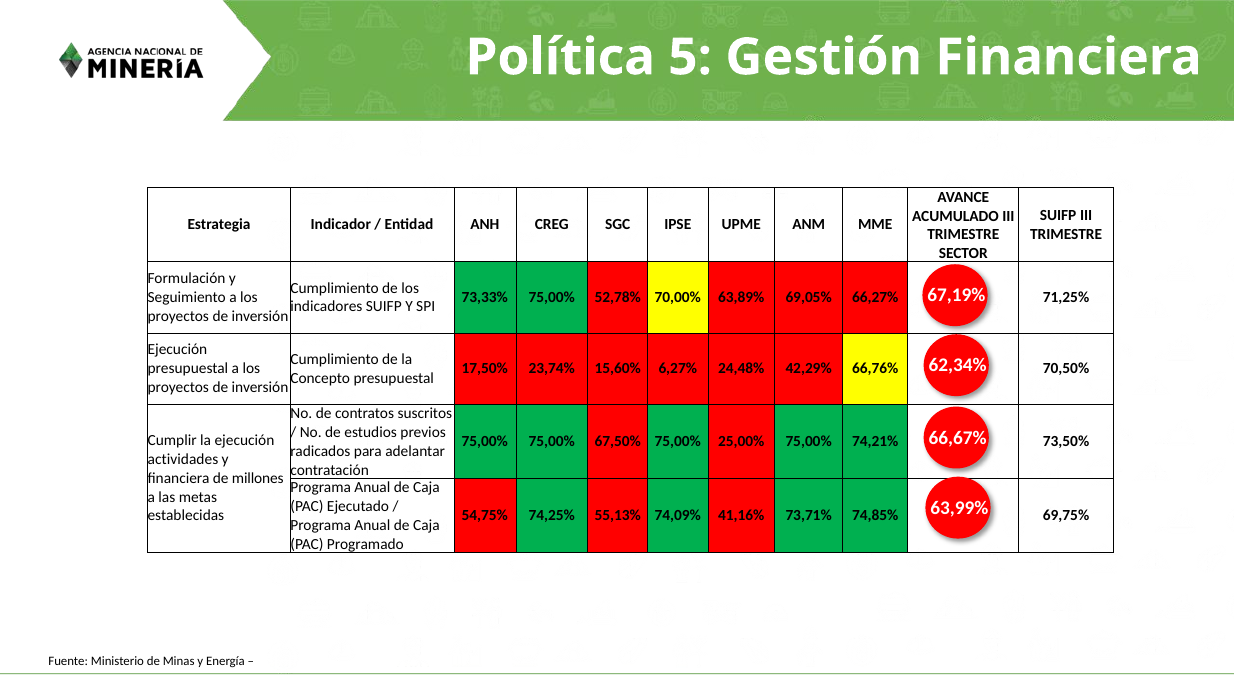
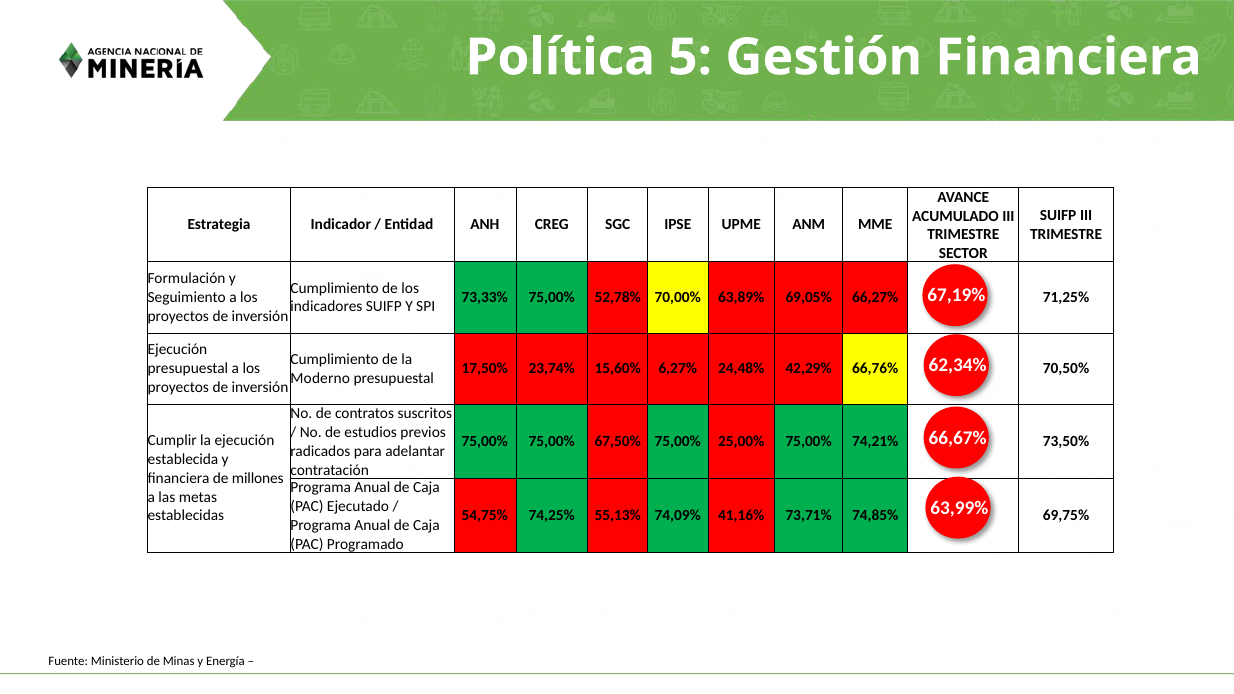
Concepto: Concepto -> Moderno (320, 378)
actividades: actividades -> establecida (183, 460)
